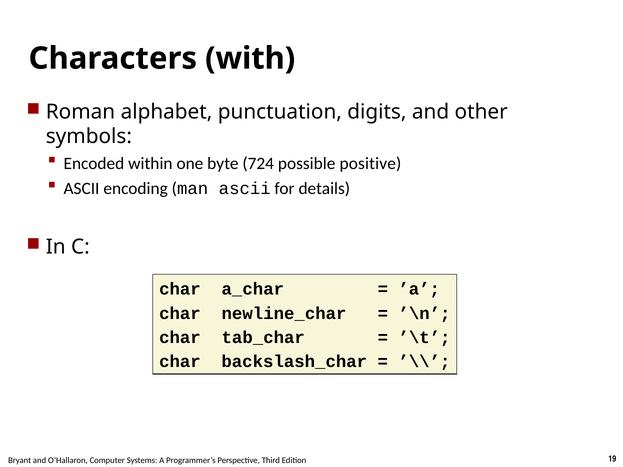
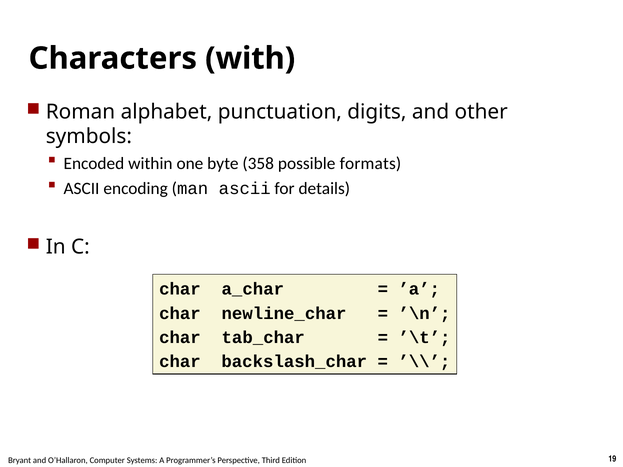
724: 724 -> 358 (258, 164)
positive: positive -> formats (370, 164)
